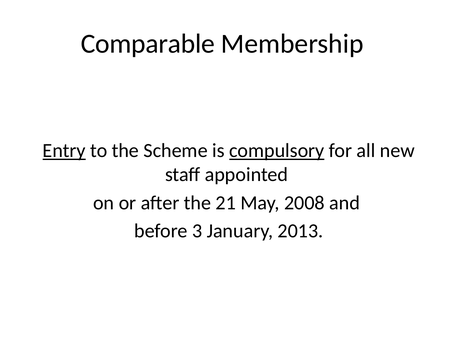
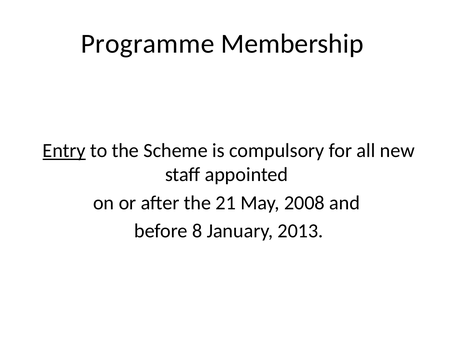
Comparable: Comparable -> Programme (148, 44)
compulsory underline: present -> none (277, 151)
3: 3 -> 8 (197, 231)
